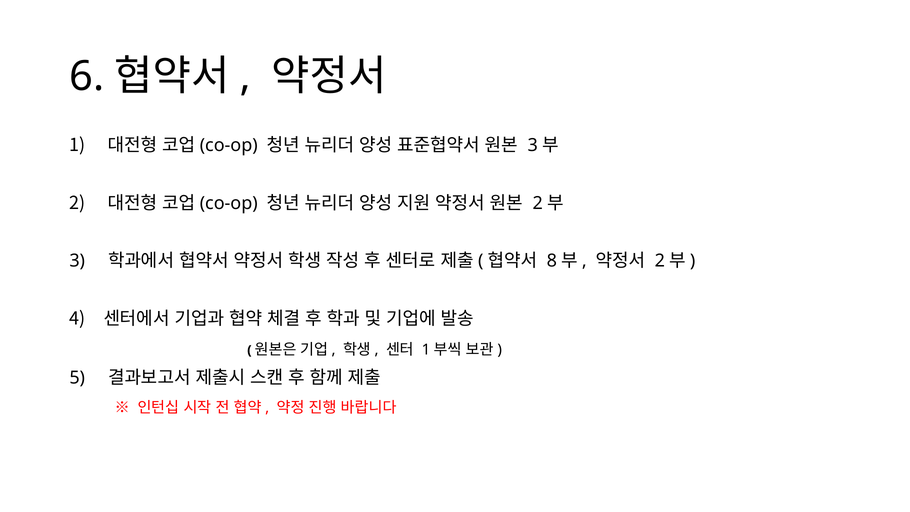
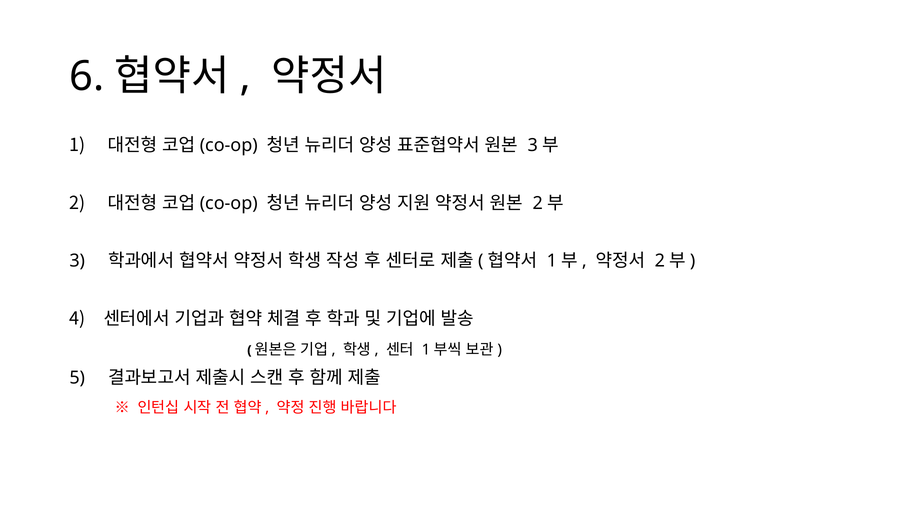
8: 8 -> 1 (552, 261)
